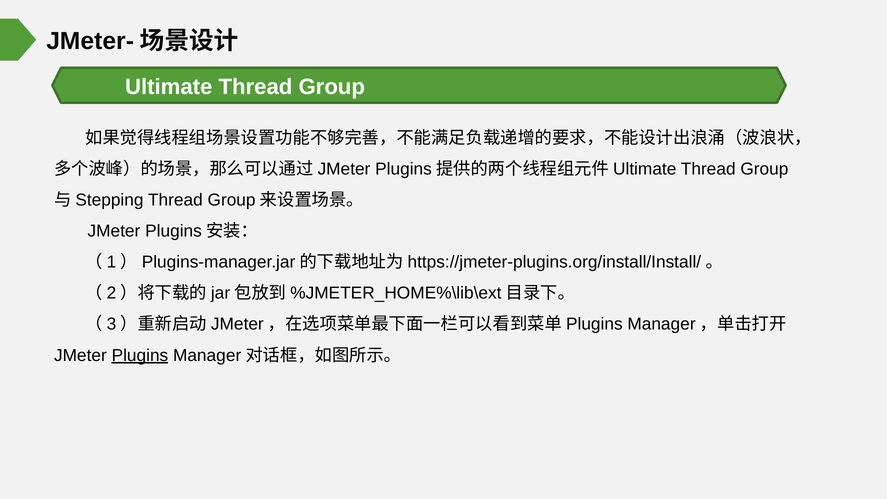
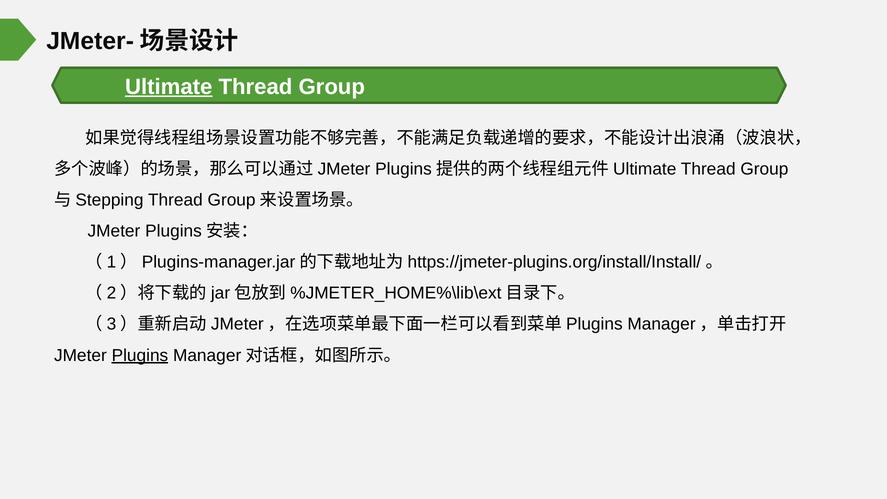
Ultimate underline: none -> present (169, 87)
